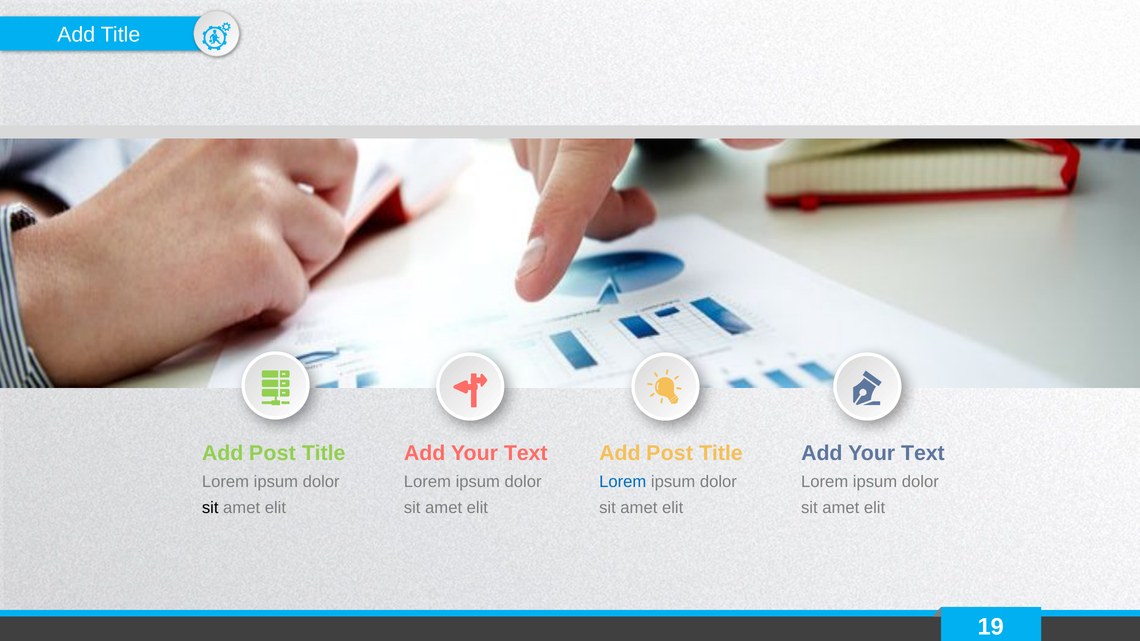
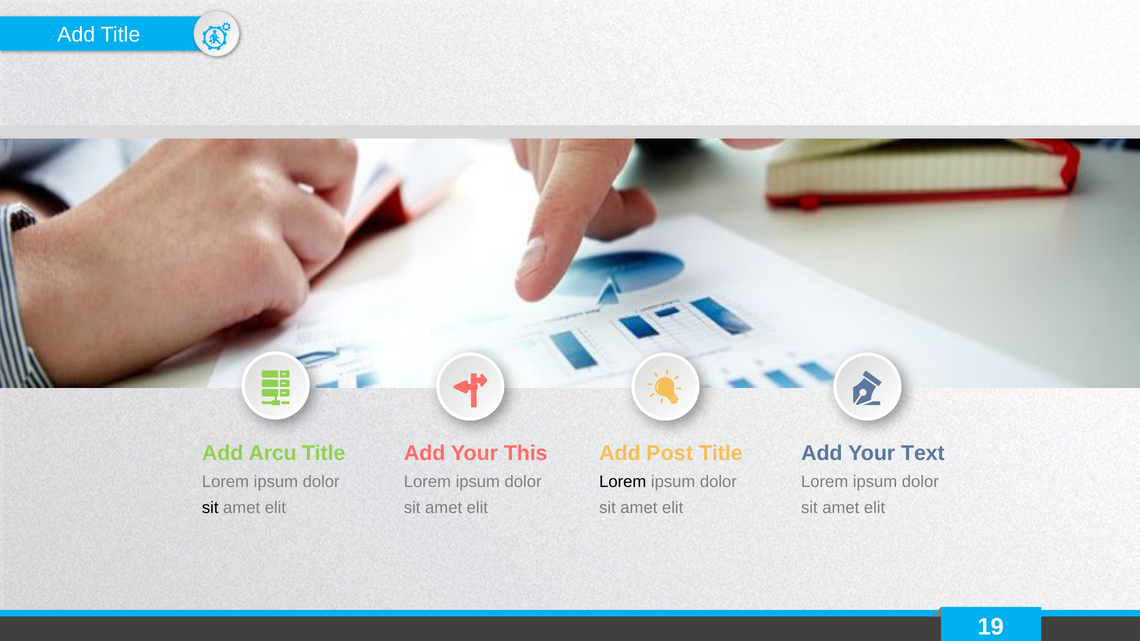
Post: Post -> Arcu (273, 453)
Text: Text -> This (526, 453)
Lorem colour: blue -> black (623, 482)
